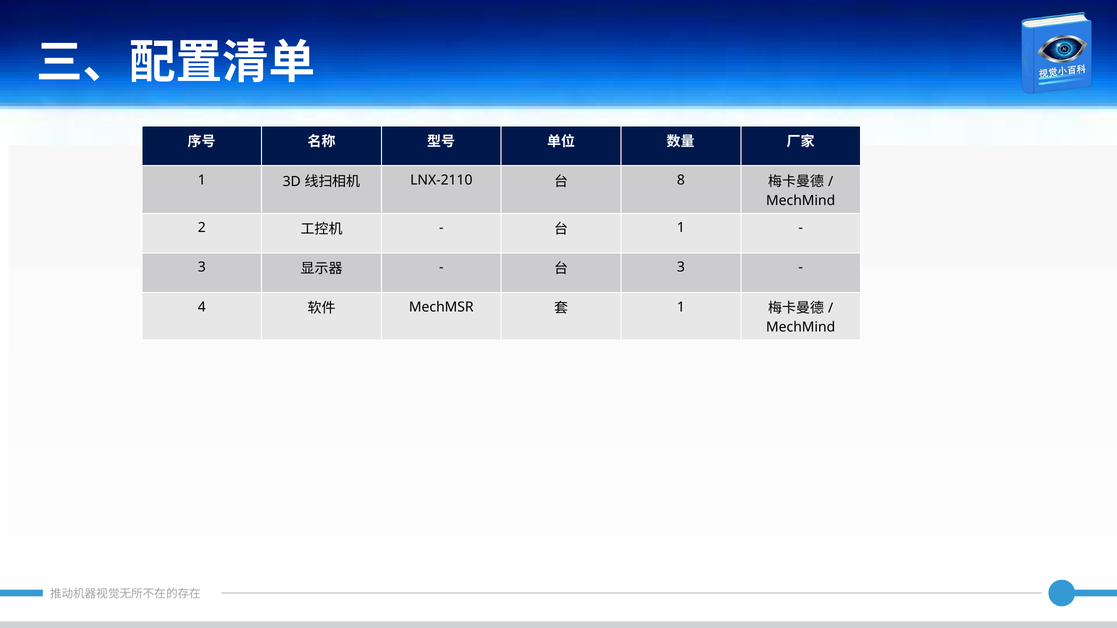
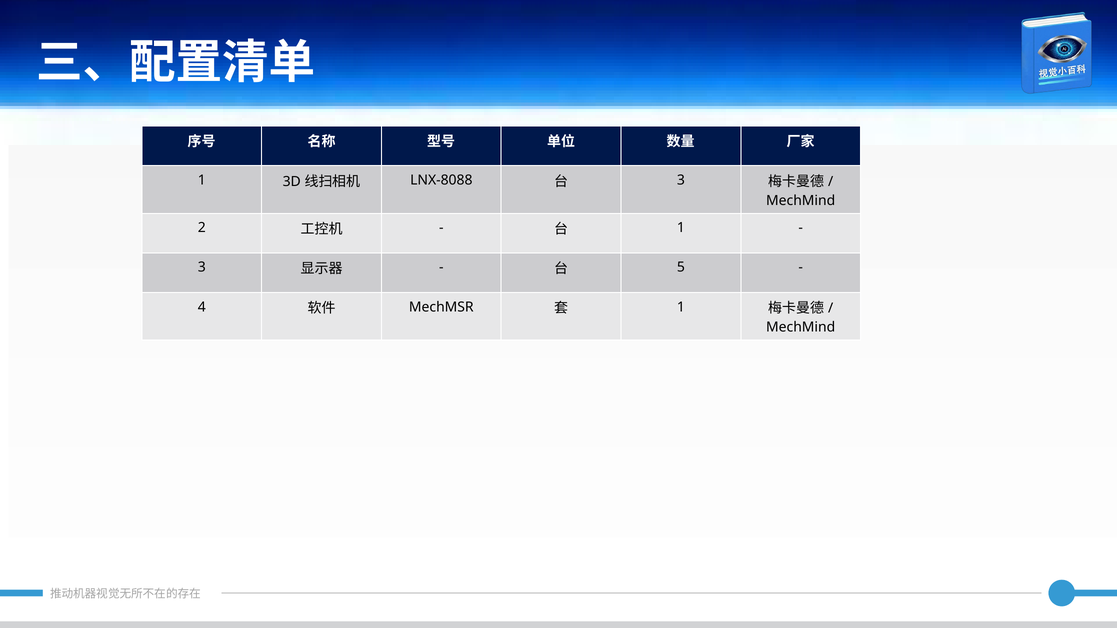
LNX-2110: LNX-2110 -> LNX-8088 (441, 180)
8: 8 -> 3 (681, 180)
3: 3 -> 5 (681, 267)
